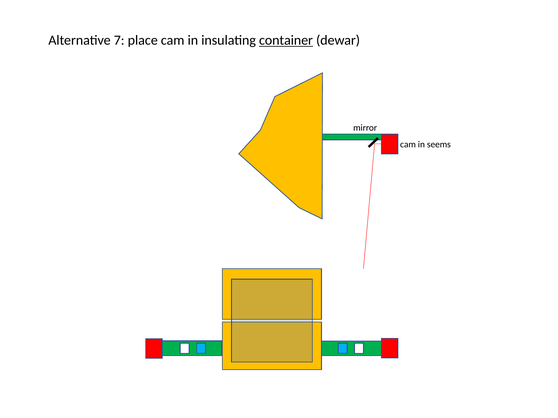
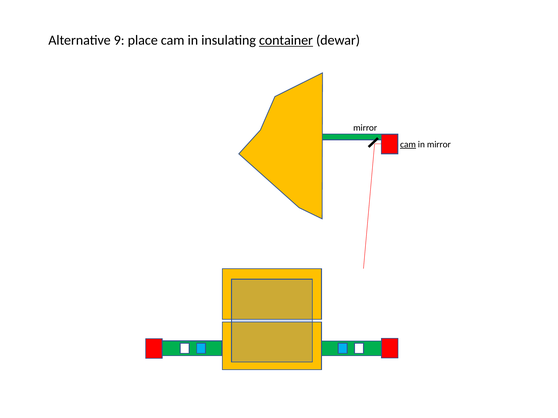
7: 7 -> 9 (119, 40)
cam underline: none -> present (408, 144)
in seems: seems -> mirror (439, 144)
